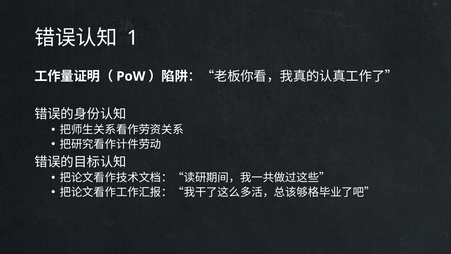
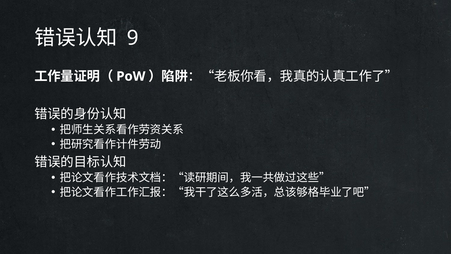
1: 1 -> 9 (133, 38)
